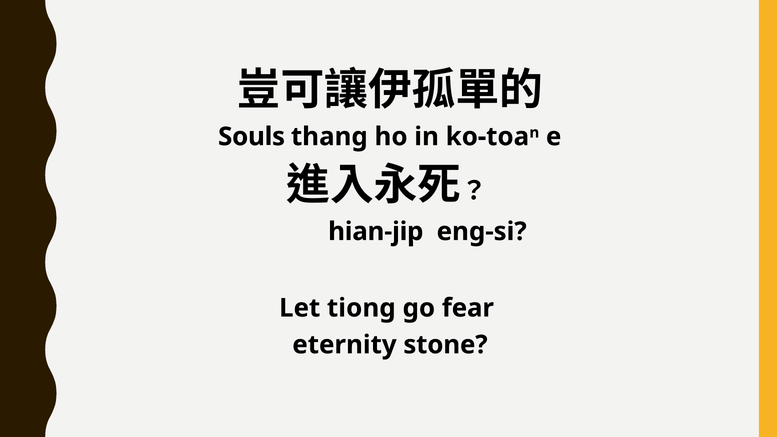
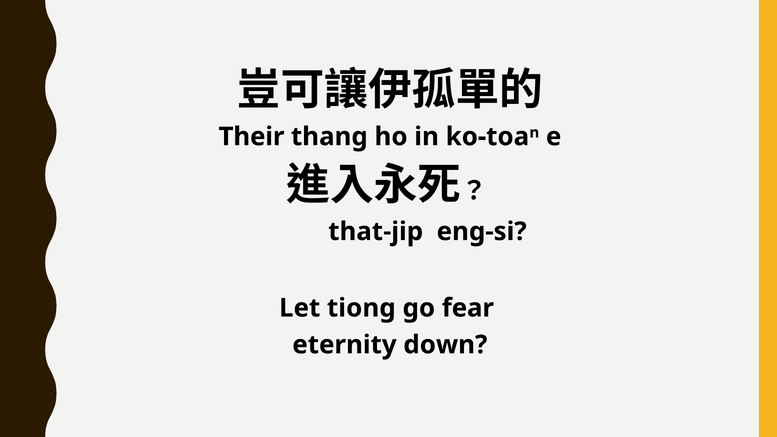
Souls: Souls -> Their (252, 137)
hian-jip: hian-jip -> that-jip (376, 232)
stone: stone -> down (445, 345)
